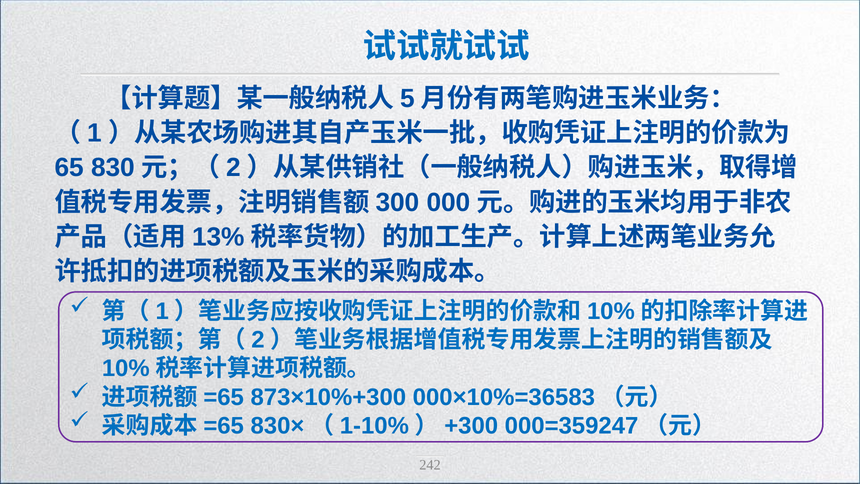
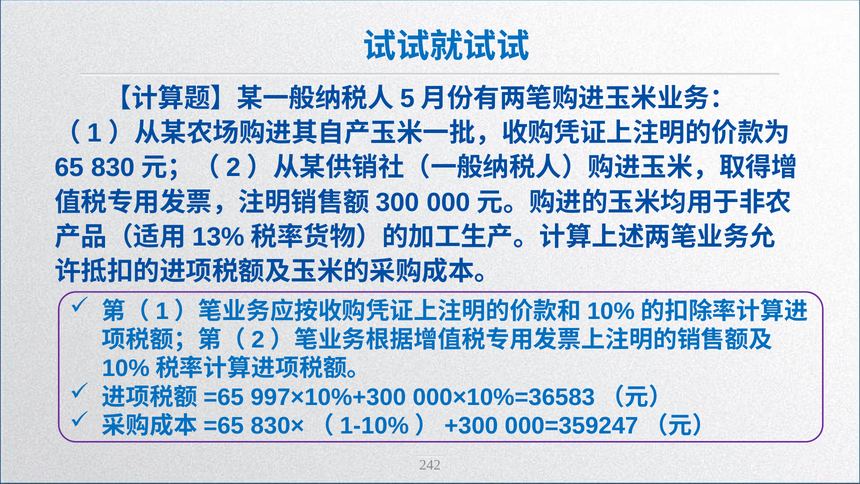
873×10%+300: 873×10%+300 -> 997×10%+300 (328, 397)
